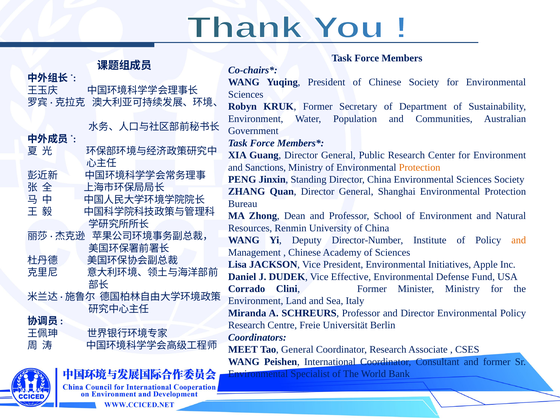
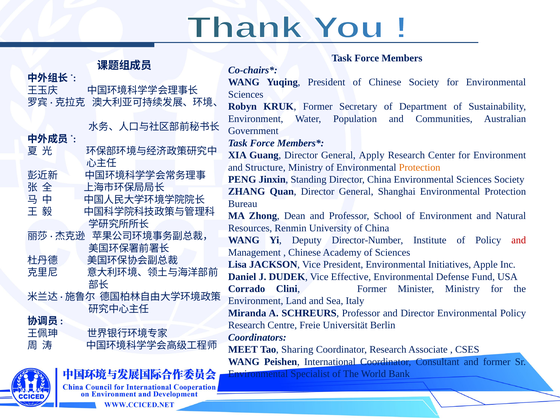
Public: Public -> Apply (372, 155)
Sanctions: Sanctions -> Structure (265, 167)
and colour: orange -> red (519, 240)
Tao General: General -> Sharing (297, 350)
